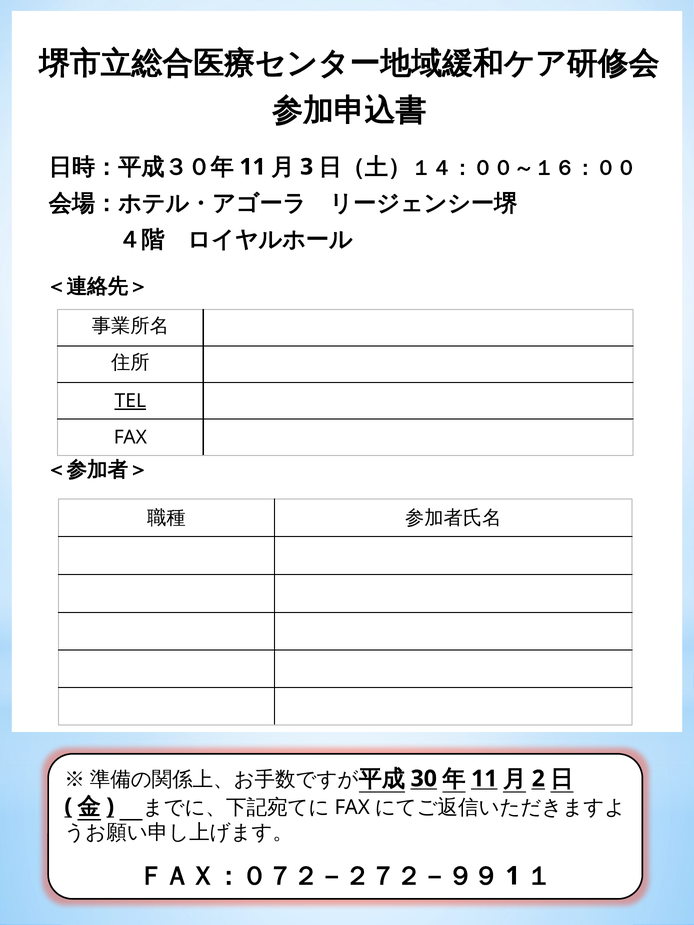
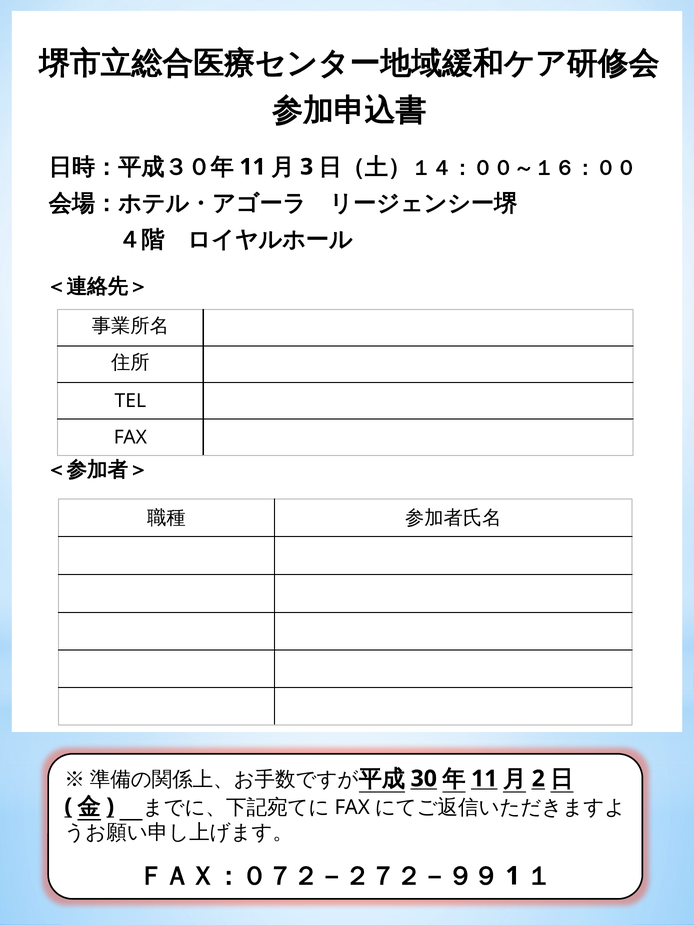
TEL underline: present -> none (130, 401)
